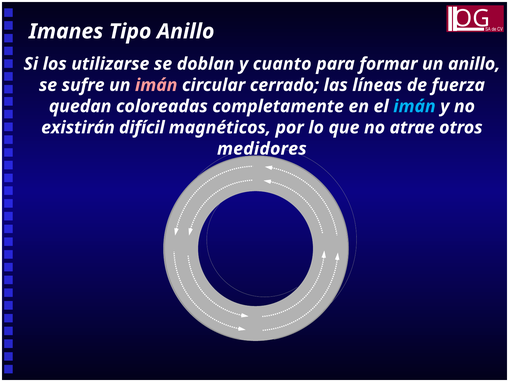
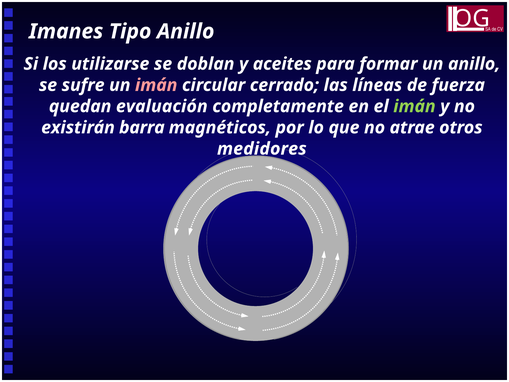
cuanto: cuanto -> aceites (282, 64)
coloreadas: coloreadas -> evaluación (162, 106)
imán colour: light blue -> light green (414, 106)
difícil: difícil -> barra (142, 127)
